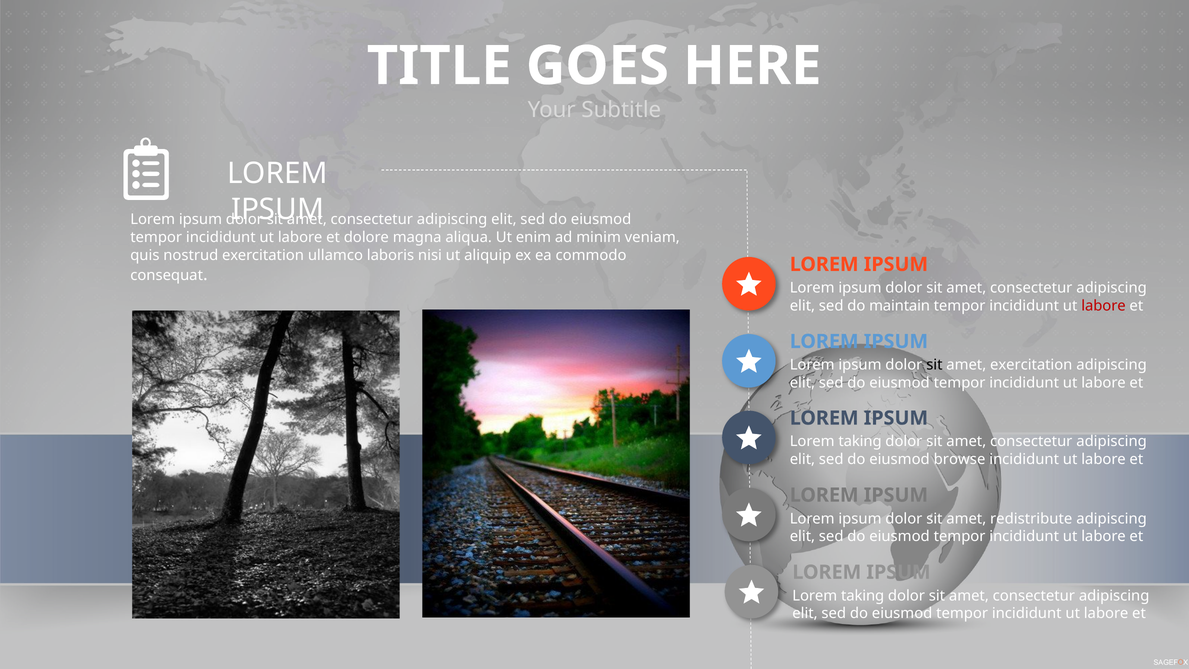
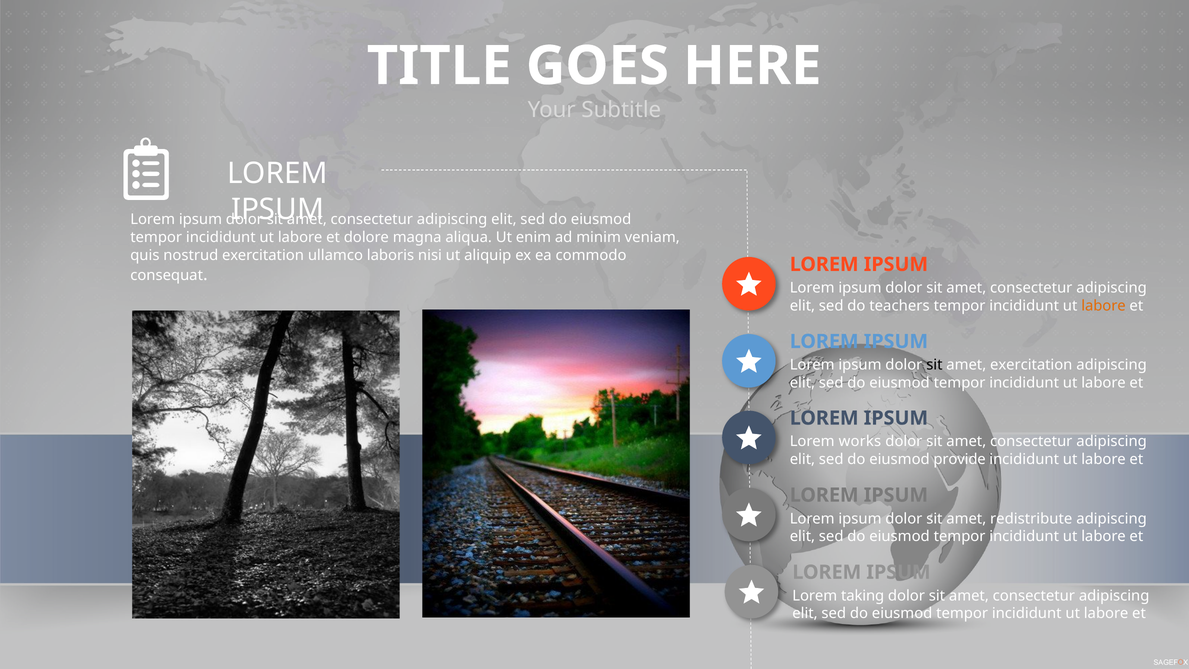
maintain: maintain -> teachers (899, 306)
labore colour: red -> orange (1103, 306)
taking: taking -> works (860, 441)
browse: browse -> provide (960, 459)
